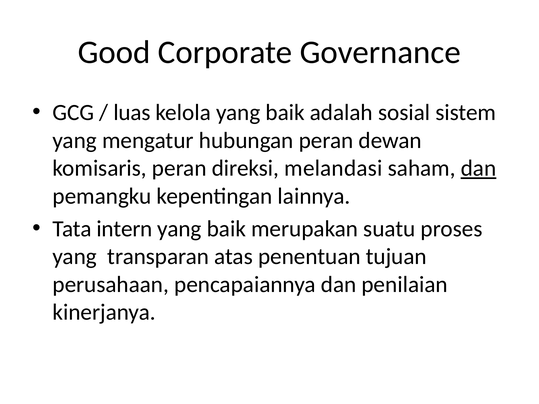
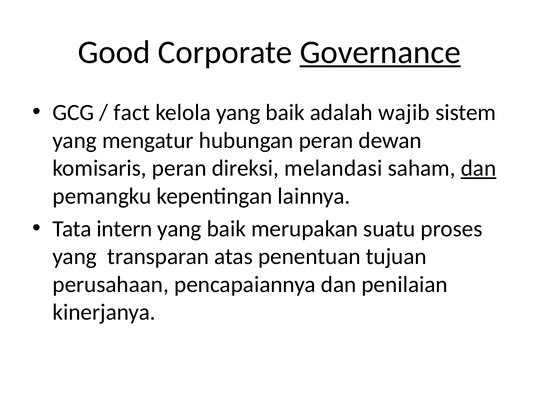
Governance underline: none -> present (380, 52)
luas: luas -> fact (132, 113)
sosial: sosial -> wajib (404, 113)
